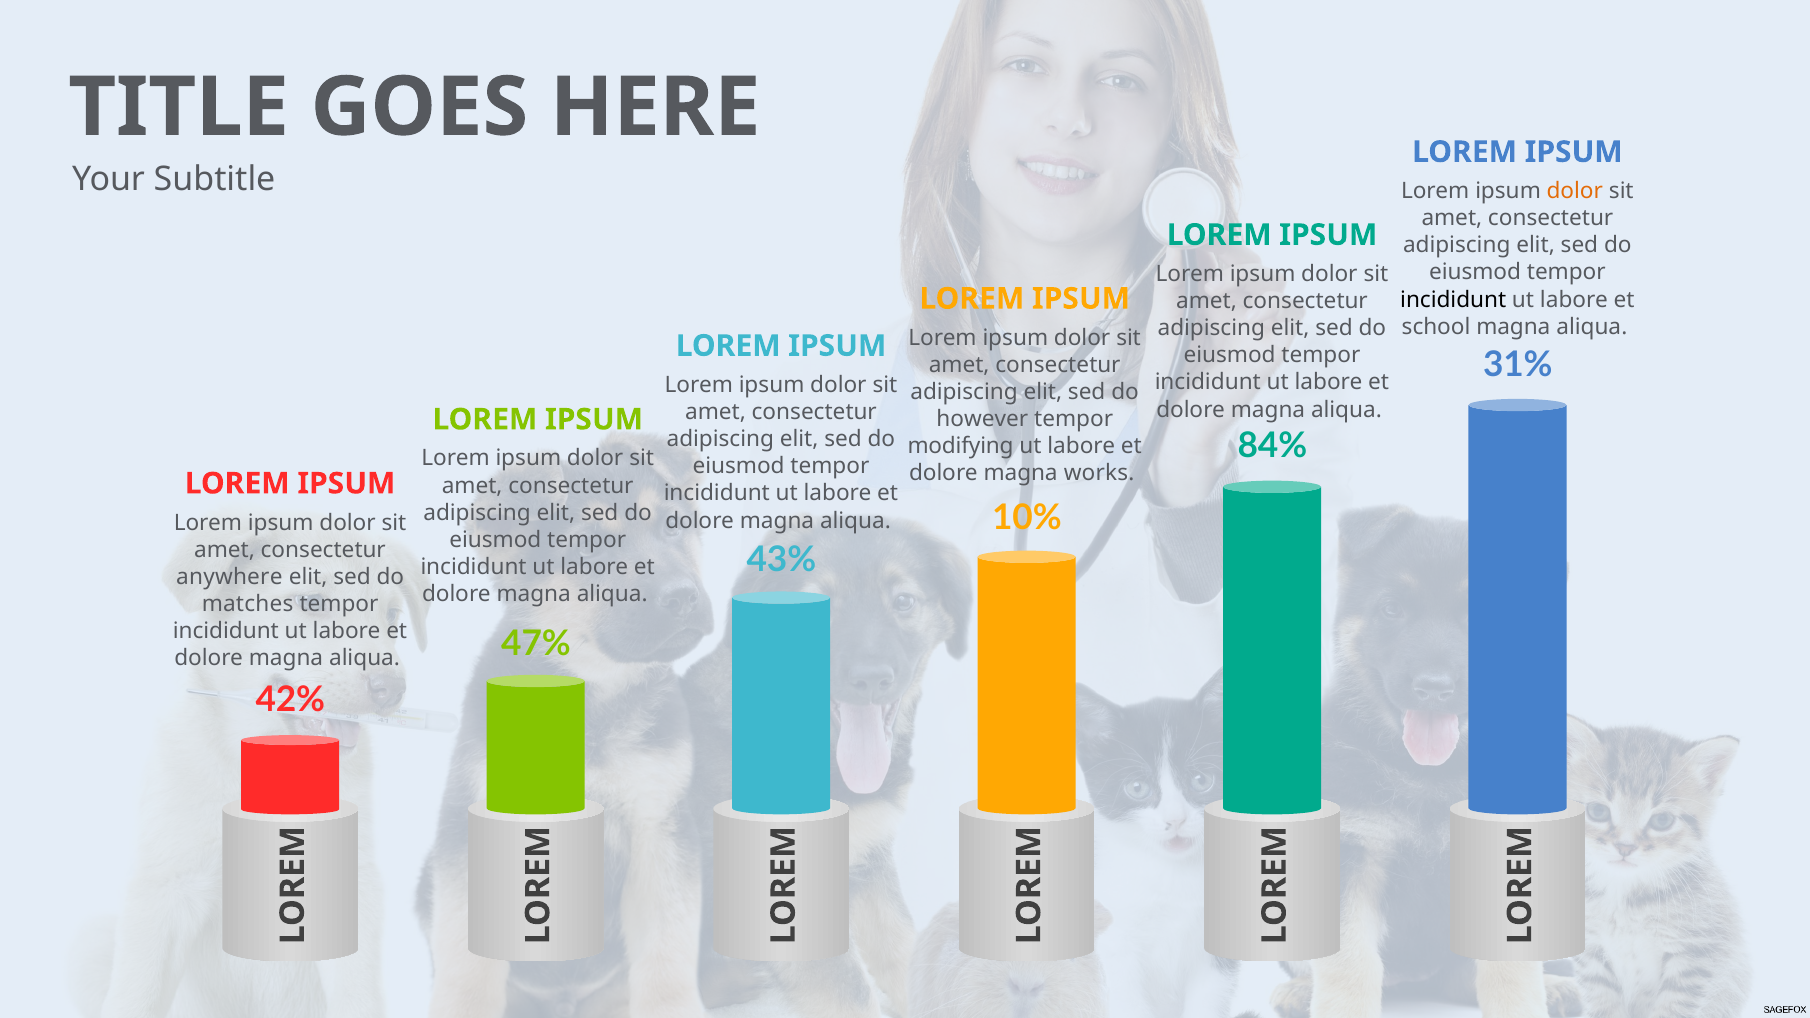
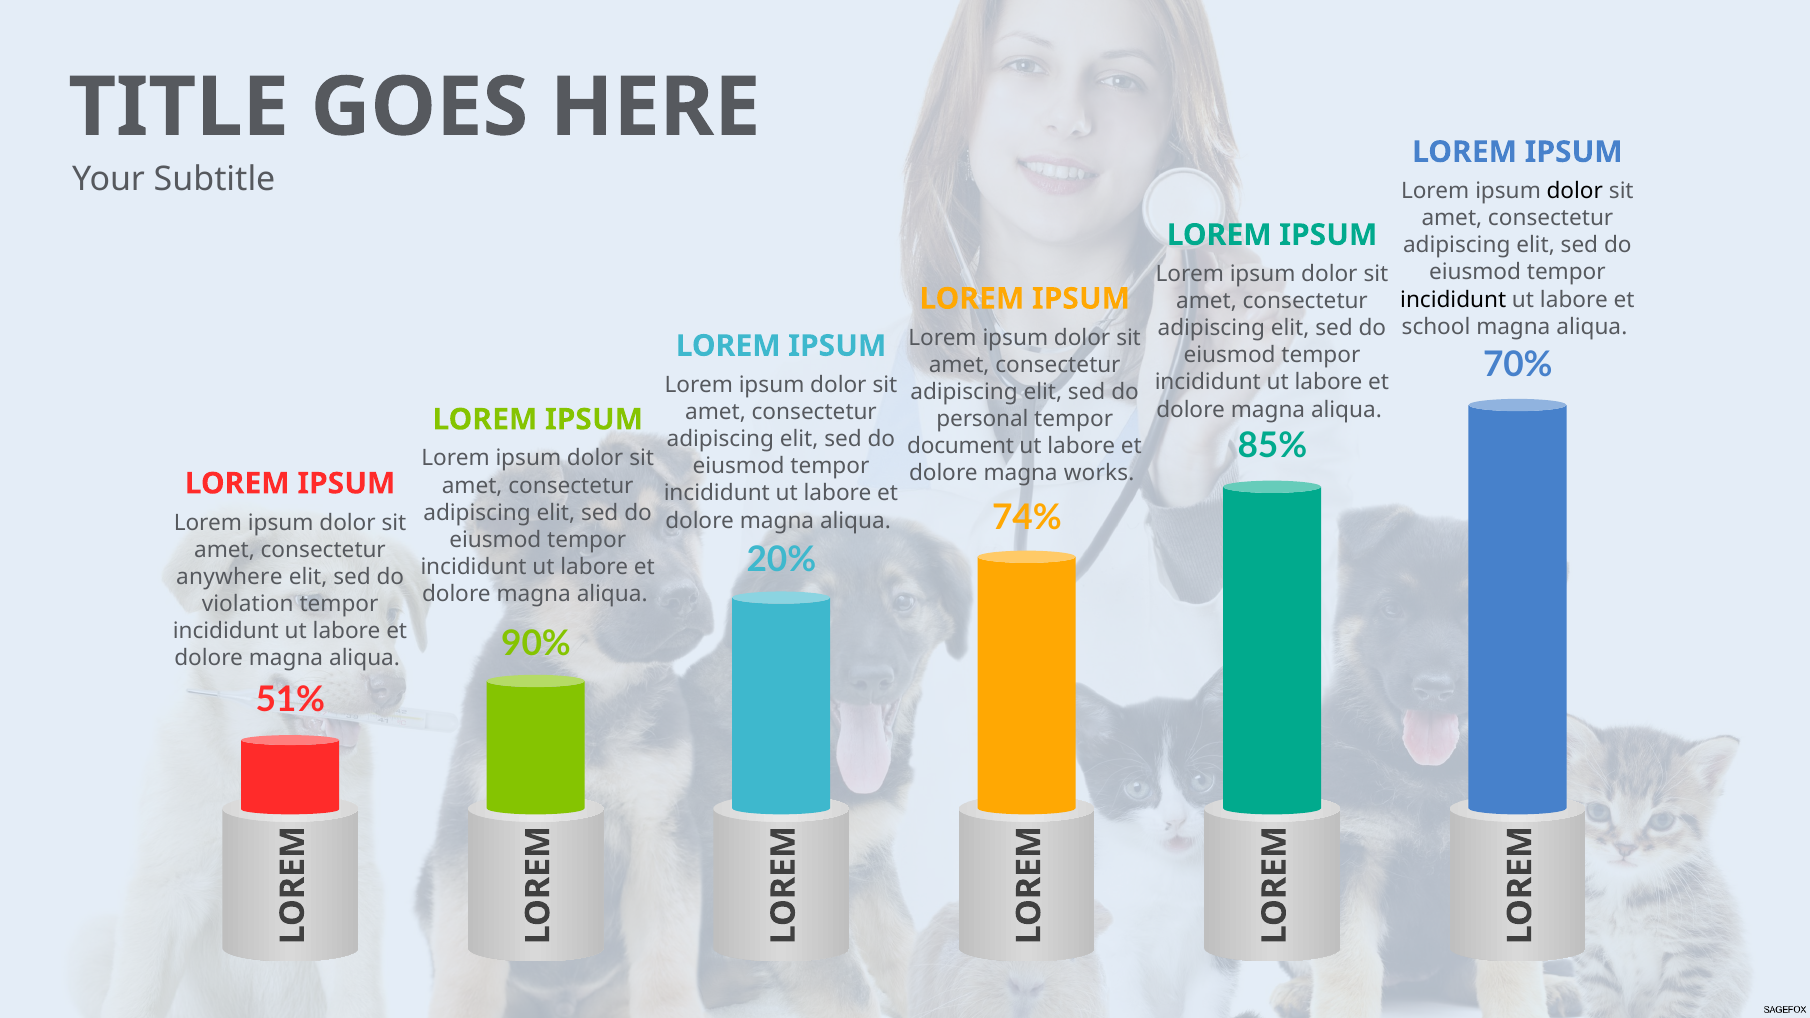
dolor colour: orange -> black (1575, 191)
31%: 31% -> 70% (1518, 365)
however: however -> personal (982, 419)
84%: 84% -> 85% (1272, 446)
modifying: modifying -> document (961, 446)
10%: 10% -> 74% (1027, 518)
43%: 43% -> 20% (781, 560)
matches: matches -> violation (248, 604)
47%: 47% -> 90% (536, 644)
42%: 42% -> 51% (290, 700)
